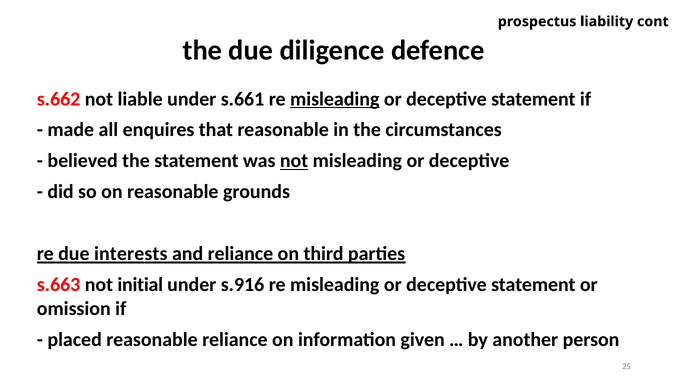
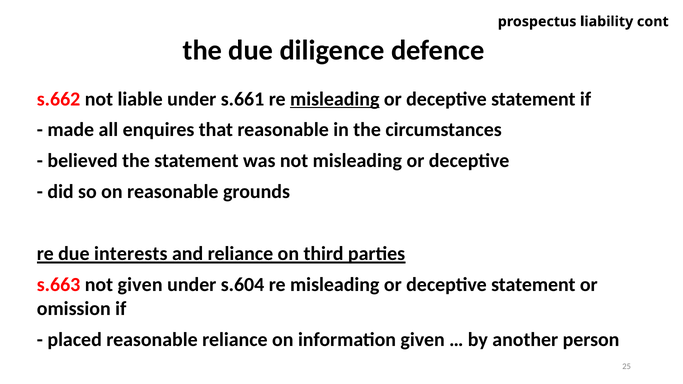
not underline: present -> none (294, 161)
not initial: initial -> given (140, 285)
s.916: s.916 -> s.604 (243, 285)
